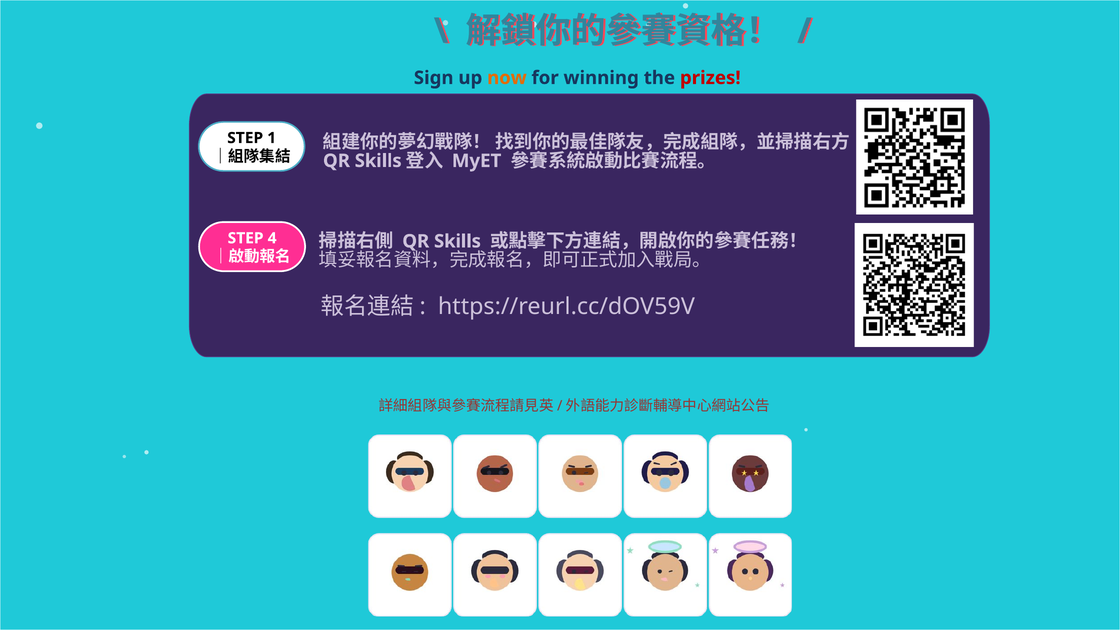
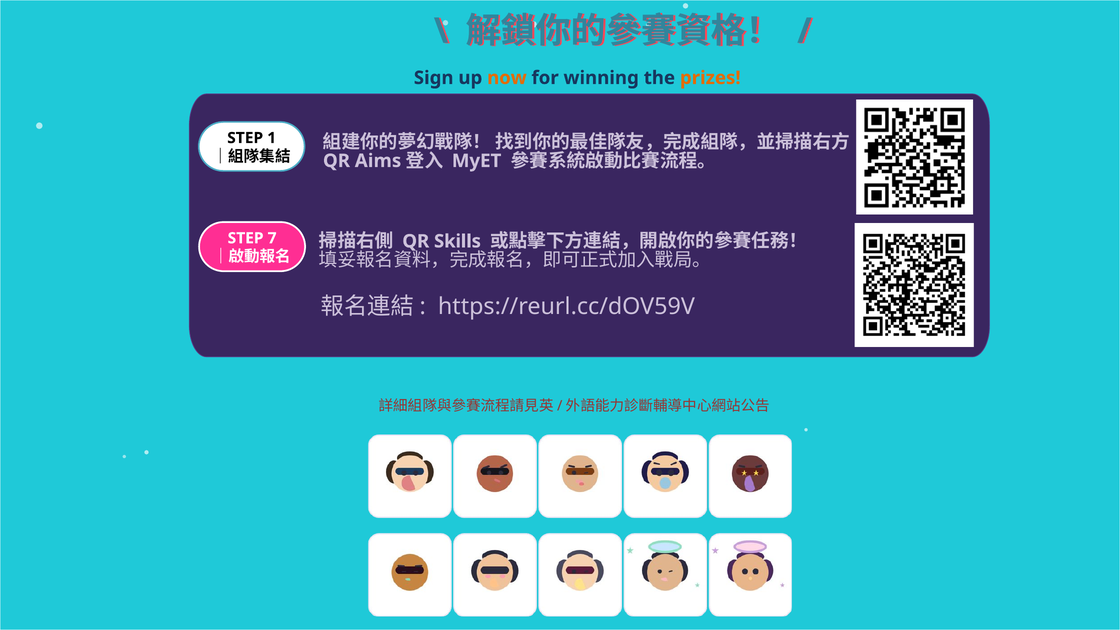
prizes colour: red -> orange (710, 78)
Skills: Skills -> Aims (378, 161)
4: 4 -> 7 (272, 238)
